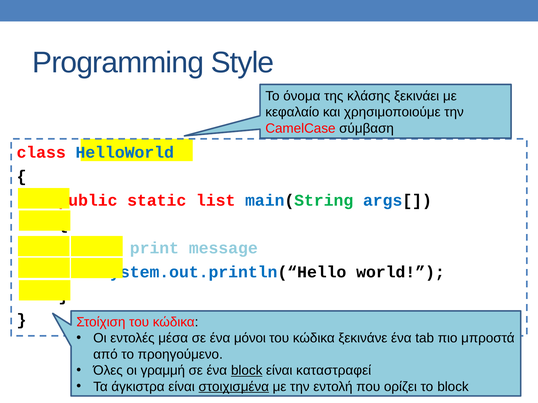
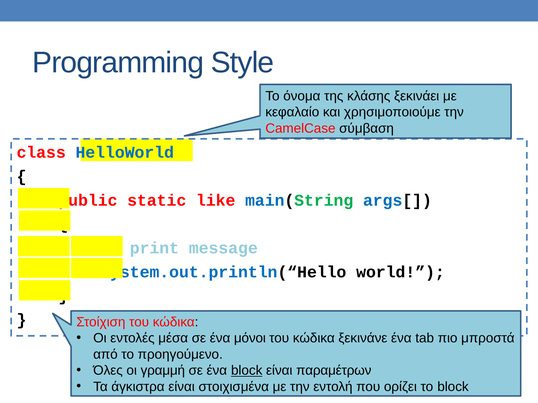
list: list -> like (216, 201)
καταστραφεί: καταστραφεί -> παραμέτρων (334, 371)
στοιχισμένα underline: present -> none (234, 387)
